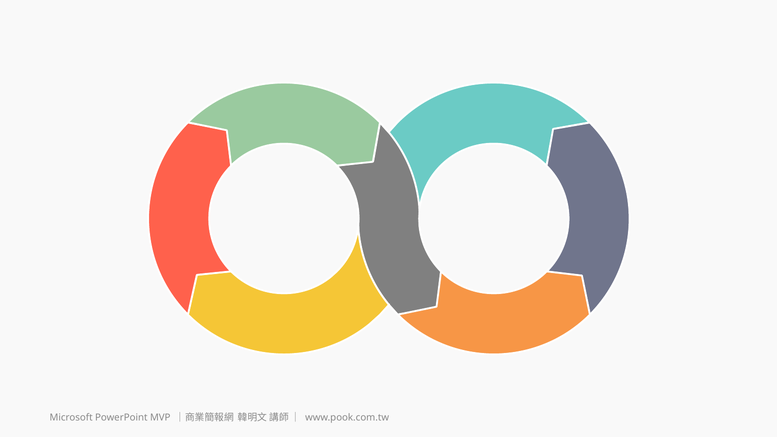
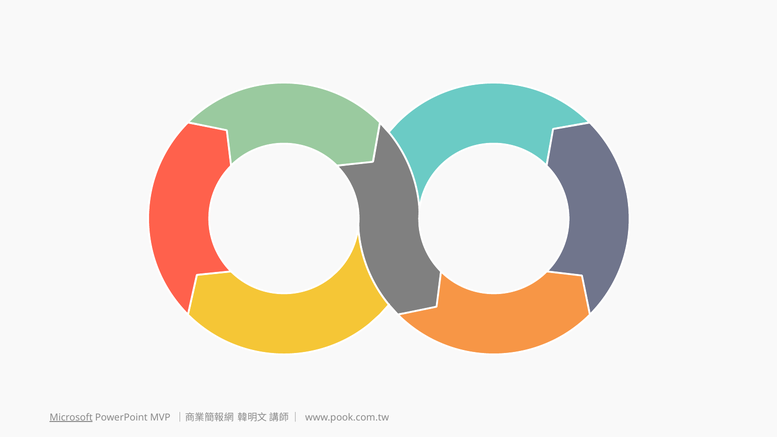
Microsoft underline: none -> present (71, 417)
